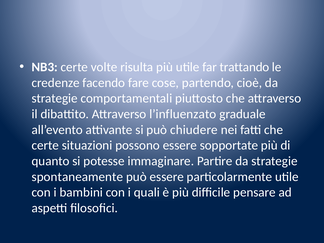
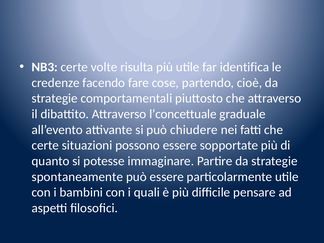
trattando: trattando -> identifica (244, 67)
l’influenzato: l’influenzato -> l’concettuale (183, 114)
